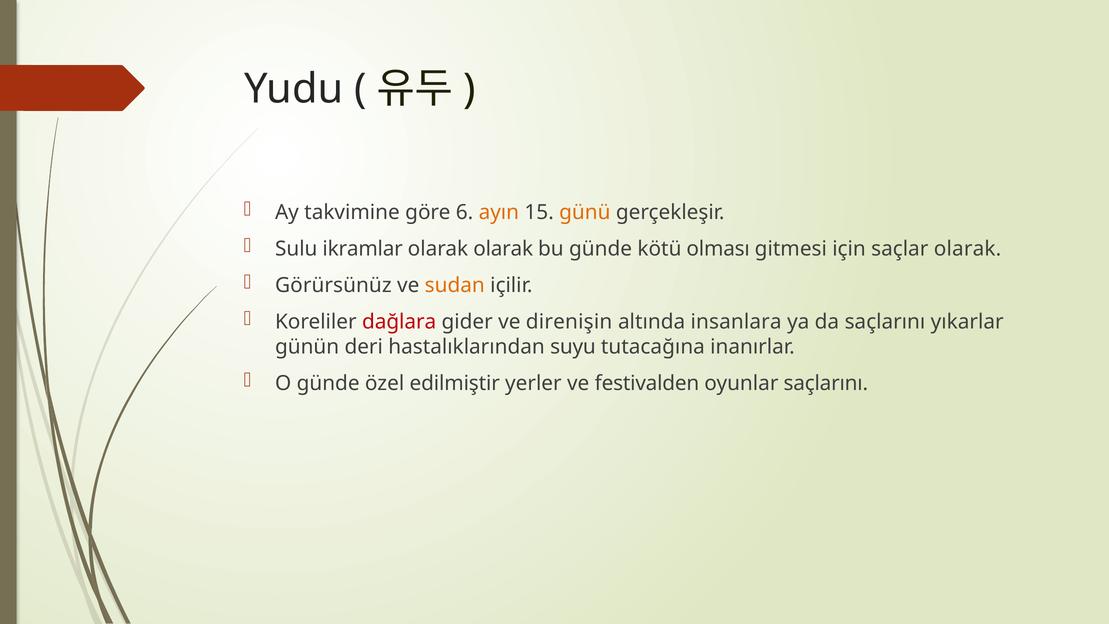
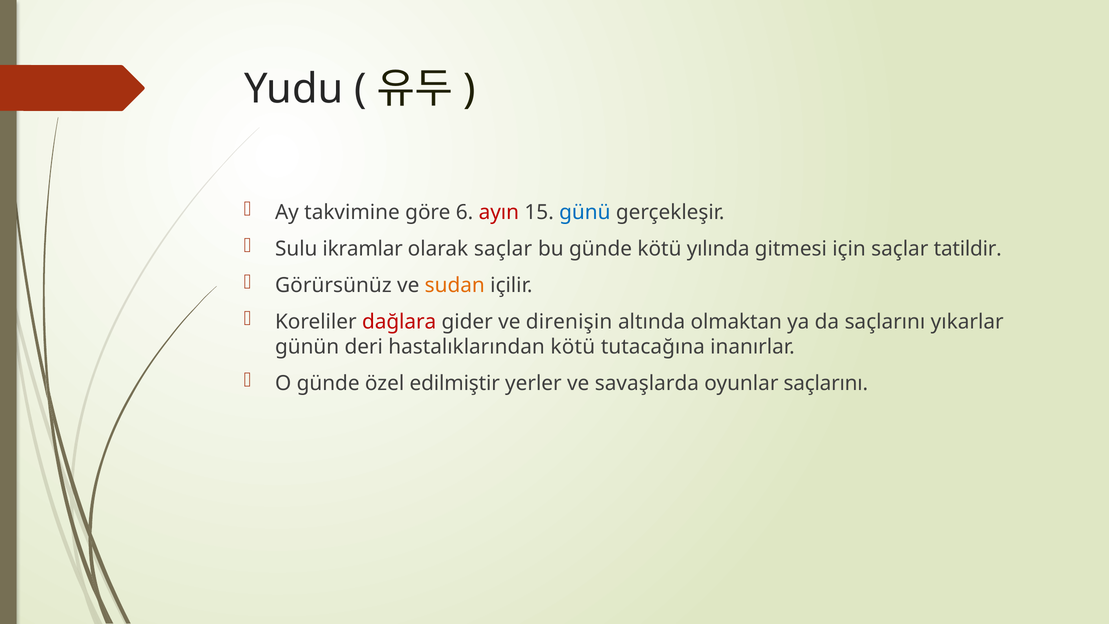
ayın colour: orange -> red (499, 212)
günü colour: orange -> blue (585, 212)
olarak olarak: olarak -> saçlar (503, 249)
olması: olması -> yılında (718, 249)
saçlar olarak: olarak -> tatildir (968, 249)
insanlara: insanlara -> olmaktan (736, 322)
hastalıklarından suyu: suyu -> kötü (573, 347)
festivalden: festivalden -> savaşlarda (647, 383)
